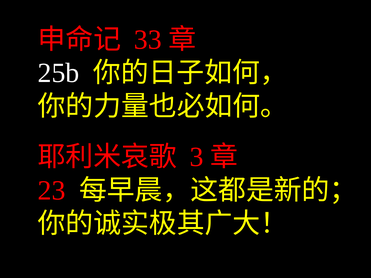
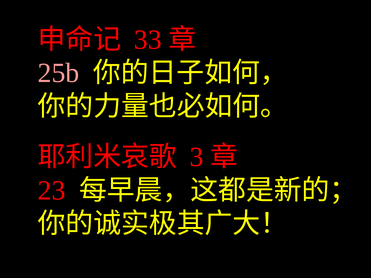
25b colour: white -> pink (59, 73)
